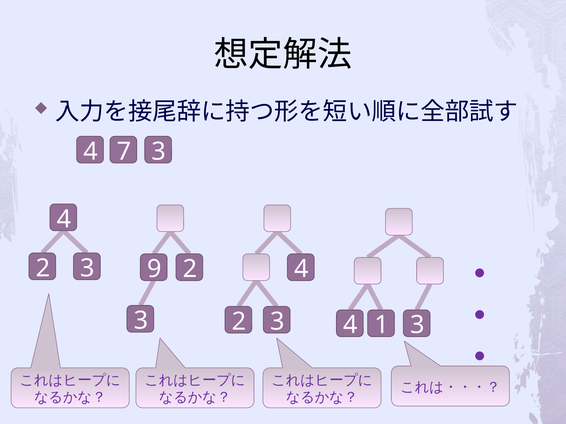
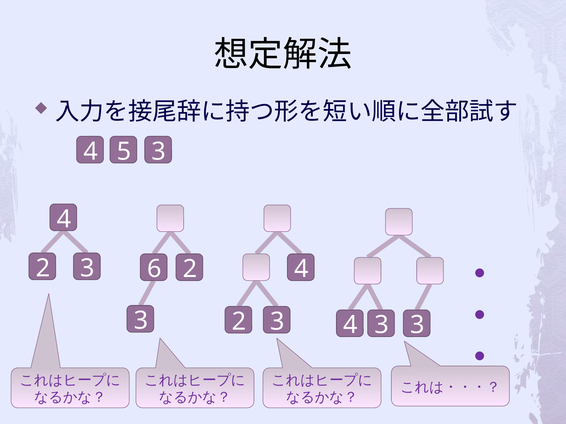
7: 7 -> 5 (124, 152)
9: 9 -> 6 (154, 269)
1: 1 -> 3 (382, 325)
